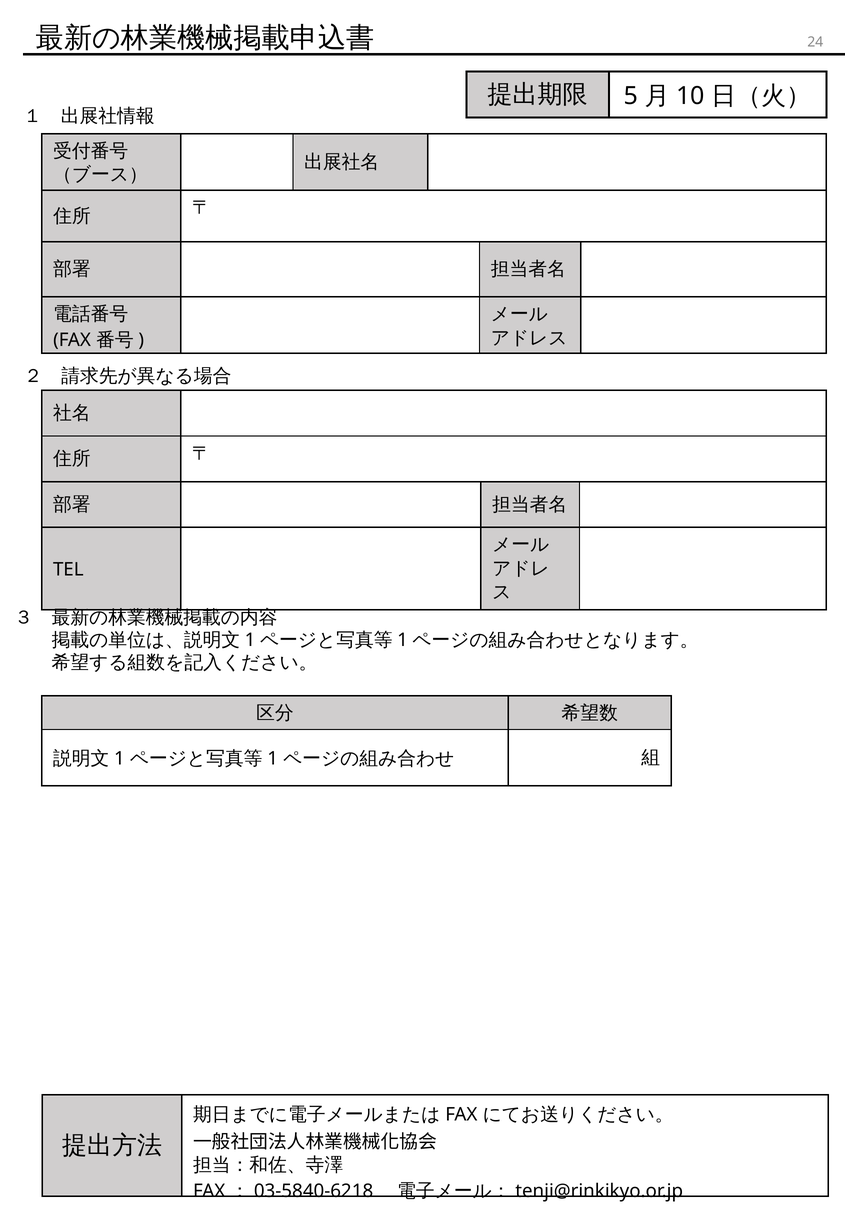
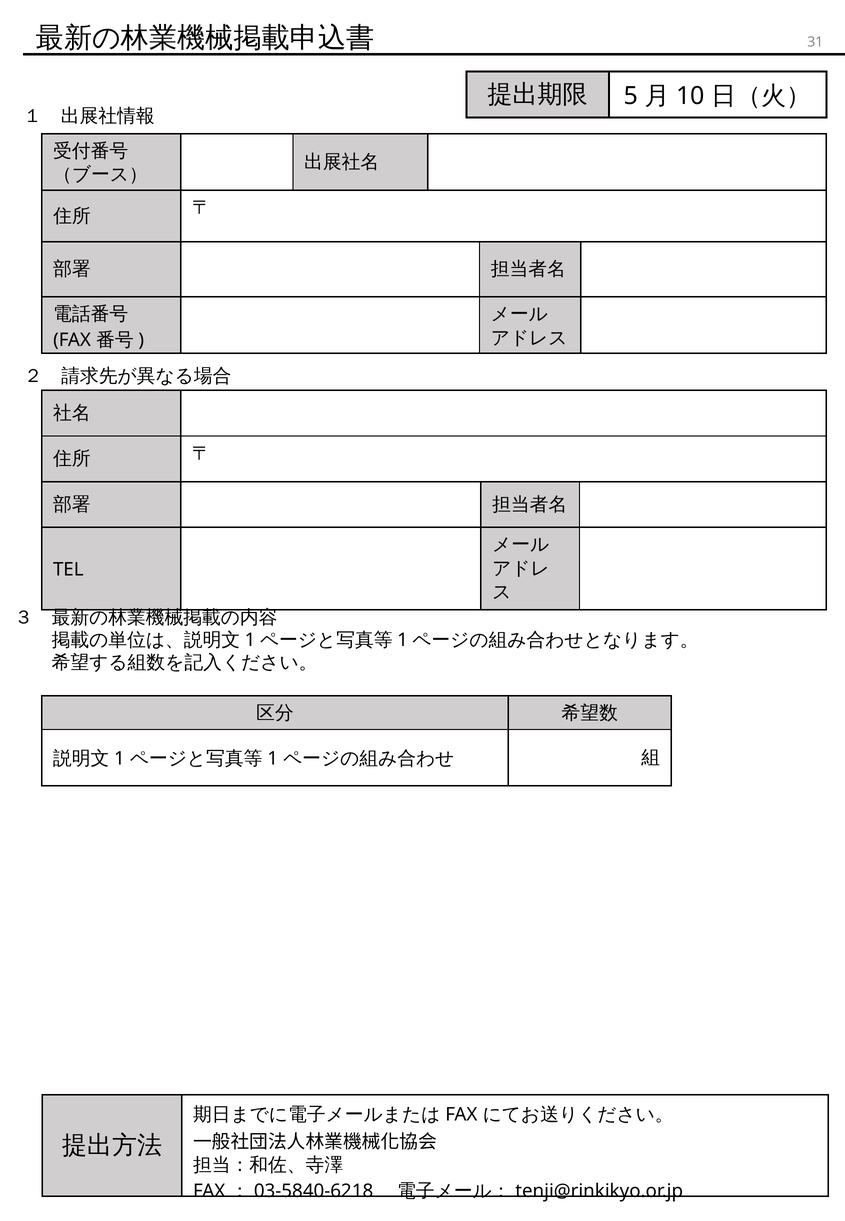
24: 24 -> 31 (815, 42)
